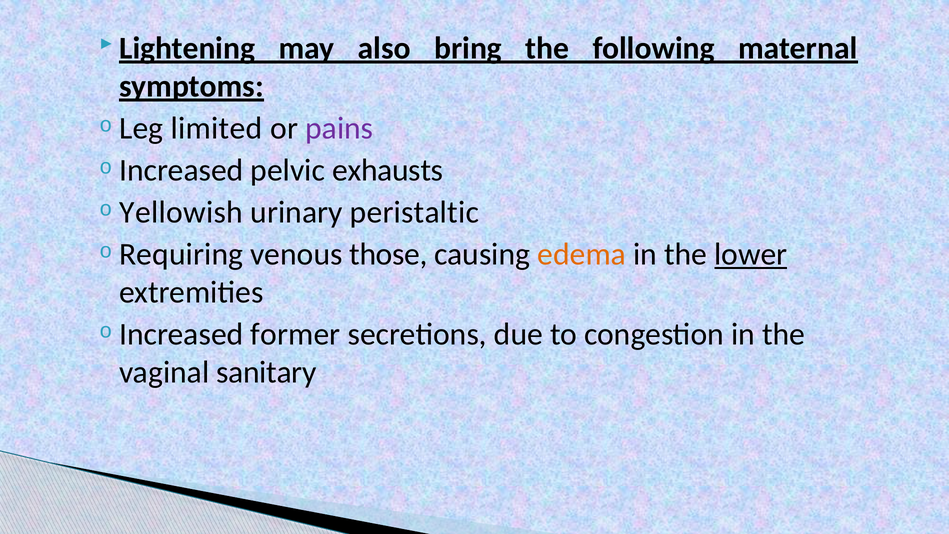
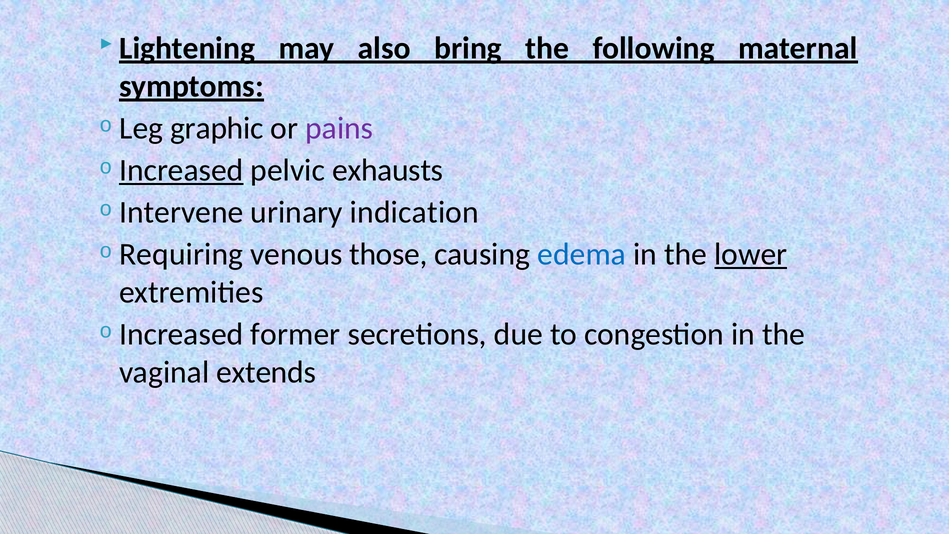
limited: limited -> graphic (217, 128)
Increased underline: none -> present (181, 170)
Yellowish: Yellowish -> Intervene (181, 212)
peristaltic: peristaltic -> indication (414, 212)
edema colour: orange -> blue (582, 254)
sanitary: sanitary -> extends (266, 372)
